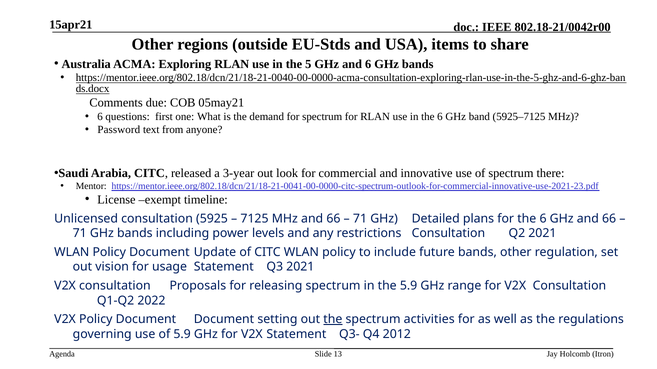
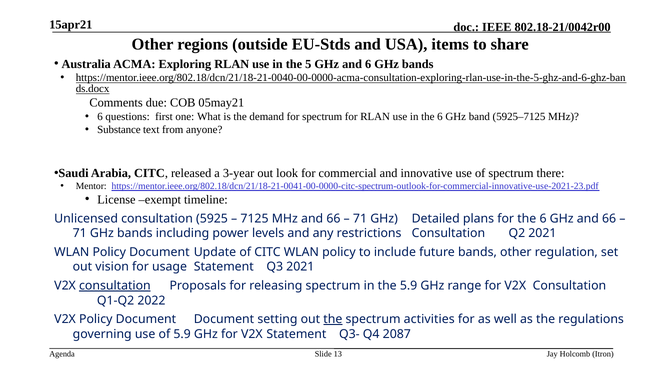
Password: Password -> Substance (119, 130)
consultation underline: none -> present (115, 286)
2012: 2012 -> 2087 (397, 335)
